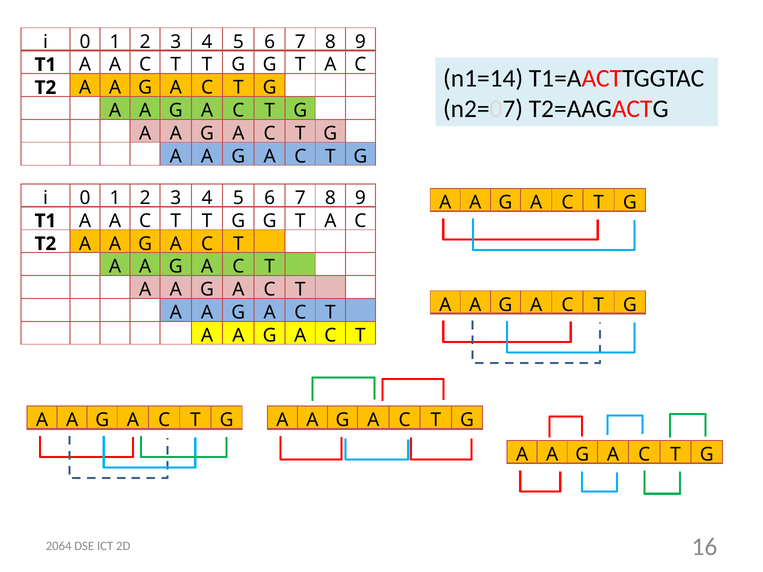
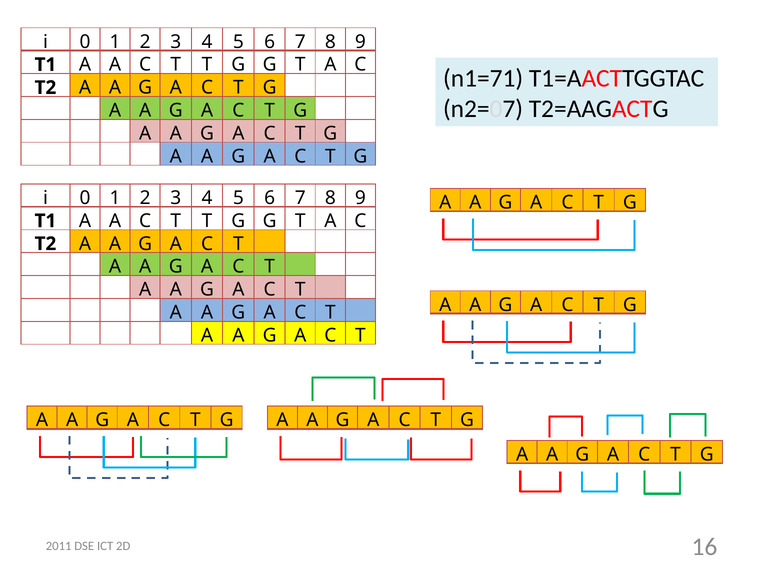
n1=14: n1=14 -> n1=71 (483, 79)
2064: 2064 -> 2011 (59, 546)
